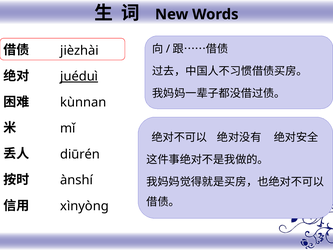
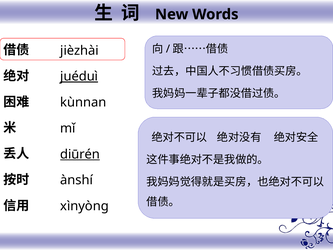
diūrén underline: none -> present (80, 154)
